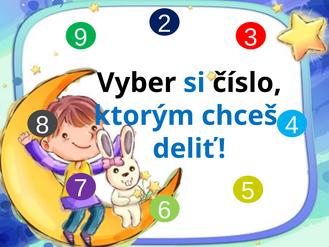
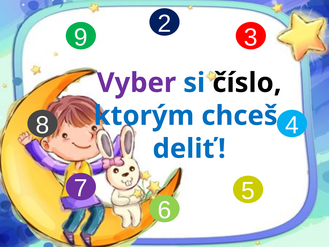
Vyber colour: black -> purple (136, 83)
